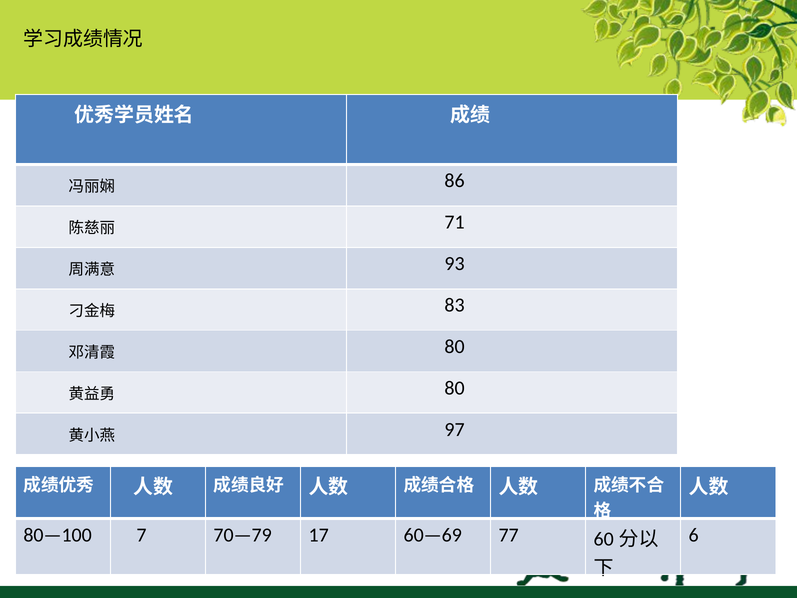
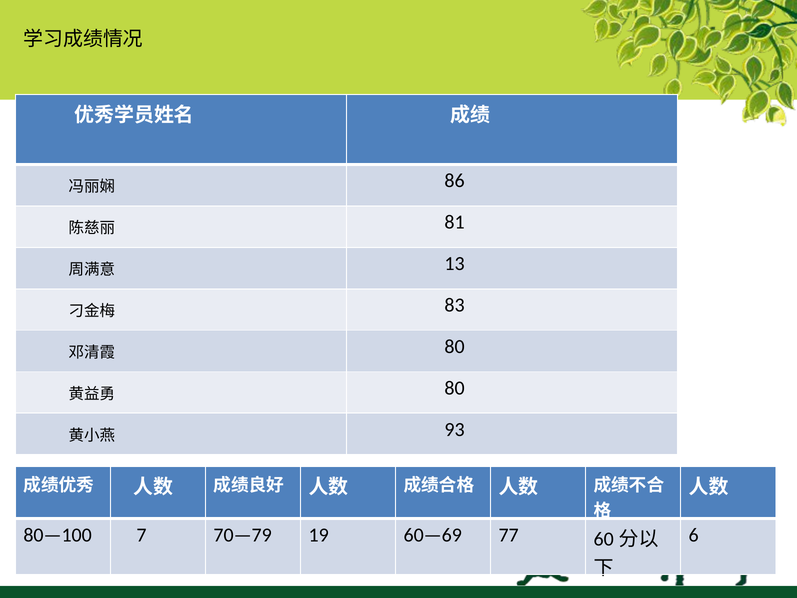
71: 71 -> 81 (455, 222)
93: 93 -> 13 (455, 264)
97: 97 -> 93 (455, 429)
17: 17 -> 19 (319, 535)
